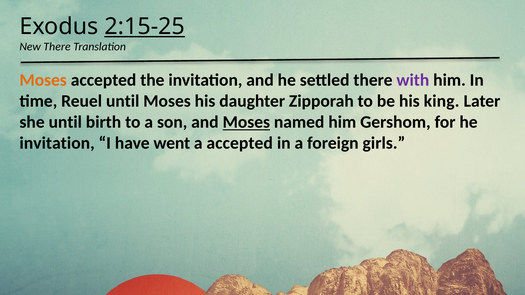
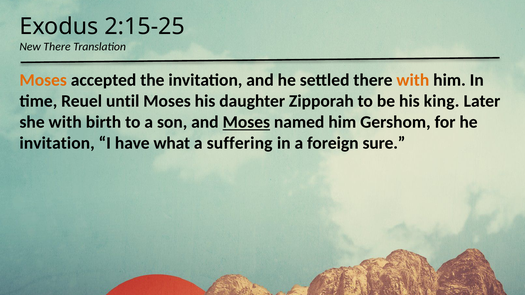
2:15-25 underline: present -> none (145, 27)
with colour: purple -> orange (413, 80)
she until: until -> with (65, 122)
went: went -> what (172, 143)
a accepted: accepted -> suffering (240, 143)
girls: girls -> sure (384, 143)
